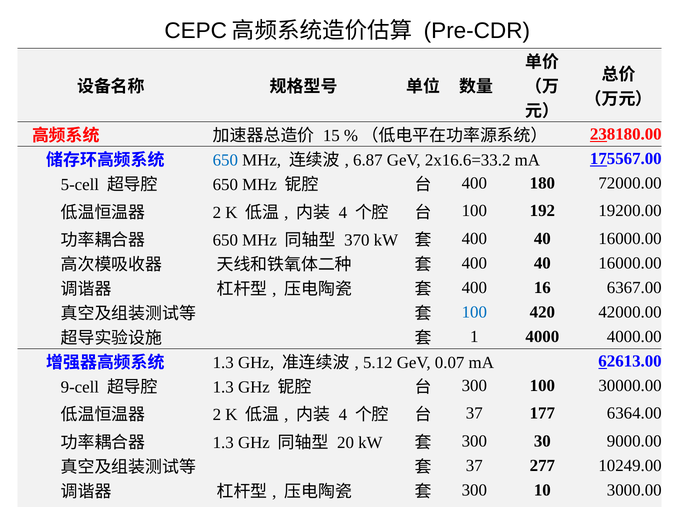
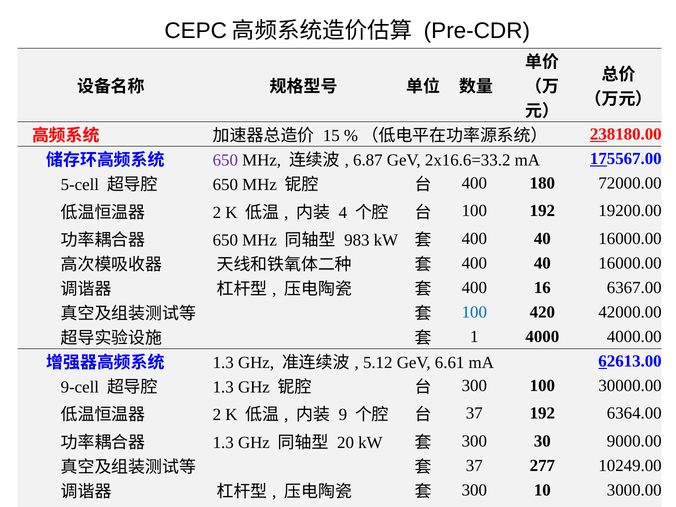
650 colour: blue -> purple (225, 160)
370: 370 -> 983 (357, 240)
0.07: 0.07 -> 6.61 (450, 363)
4: 4 -> 9 (343, 415)
37 177: 177 -> 192 (542, 413)
